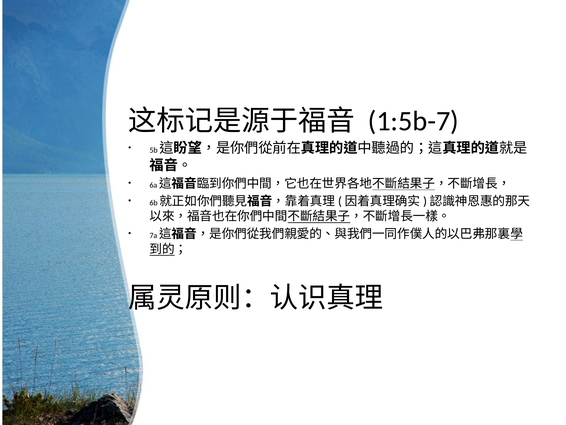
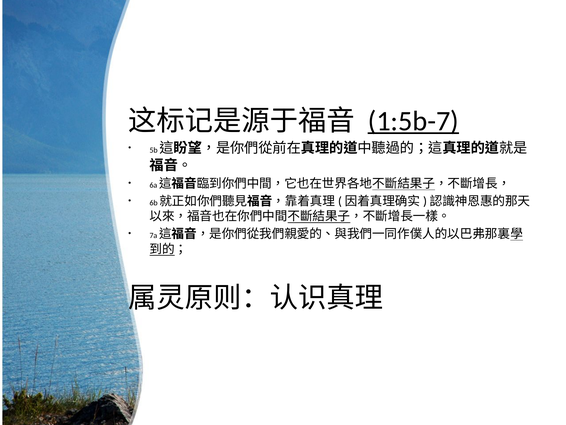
1:5b-7 underline: none -> present (413, 121)
